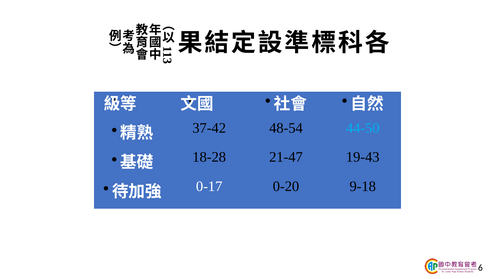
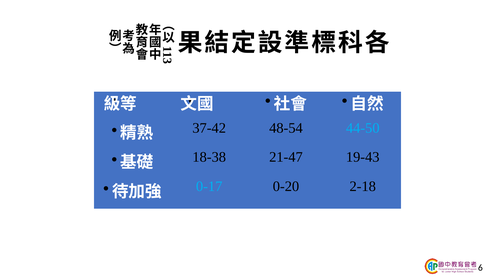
18-28: 18-28 -> 18-38 (209, 157)
0-17 colour: white -> light blue (209, 186)
9-18: 9-18 -> 2-18 (363, 186)
